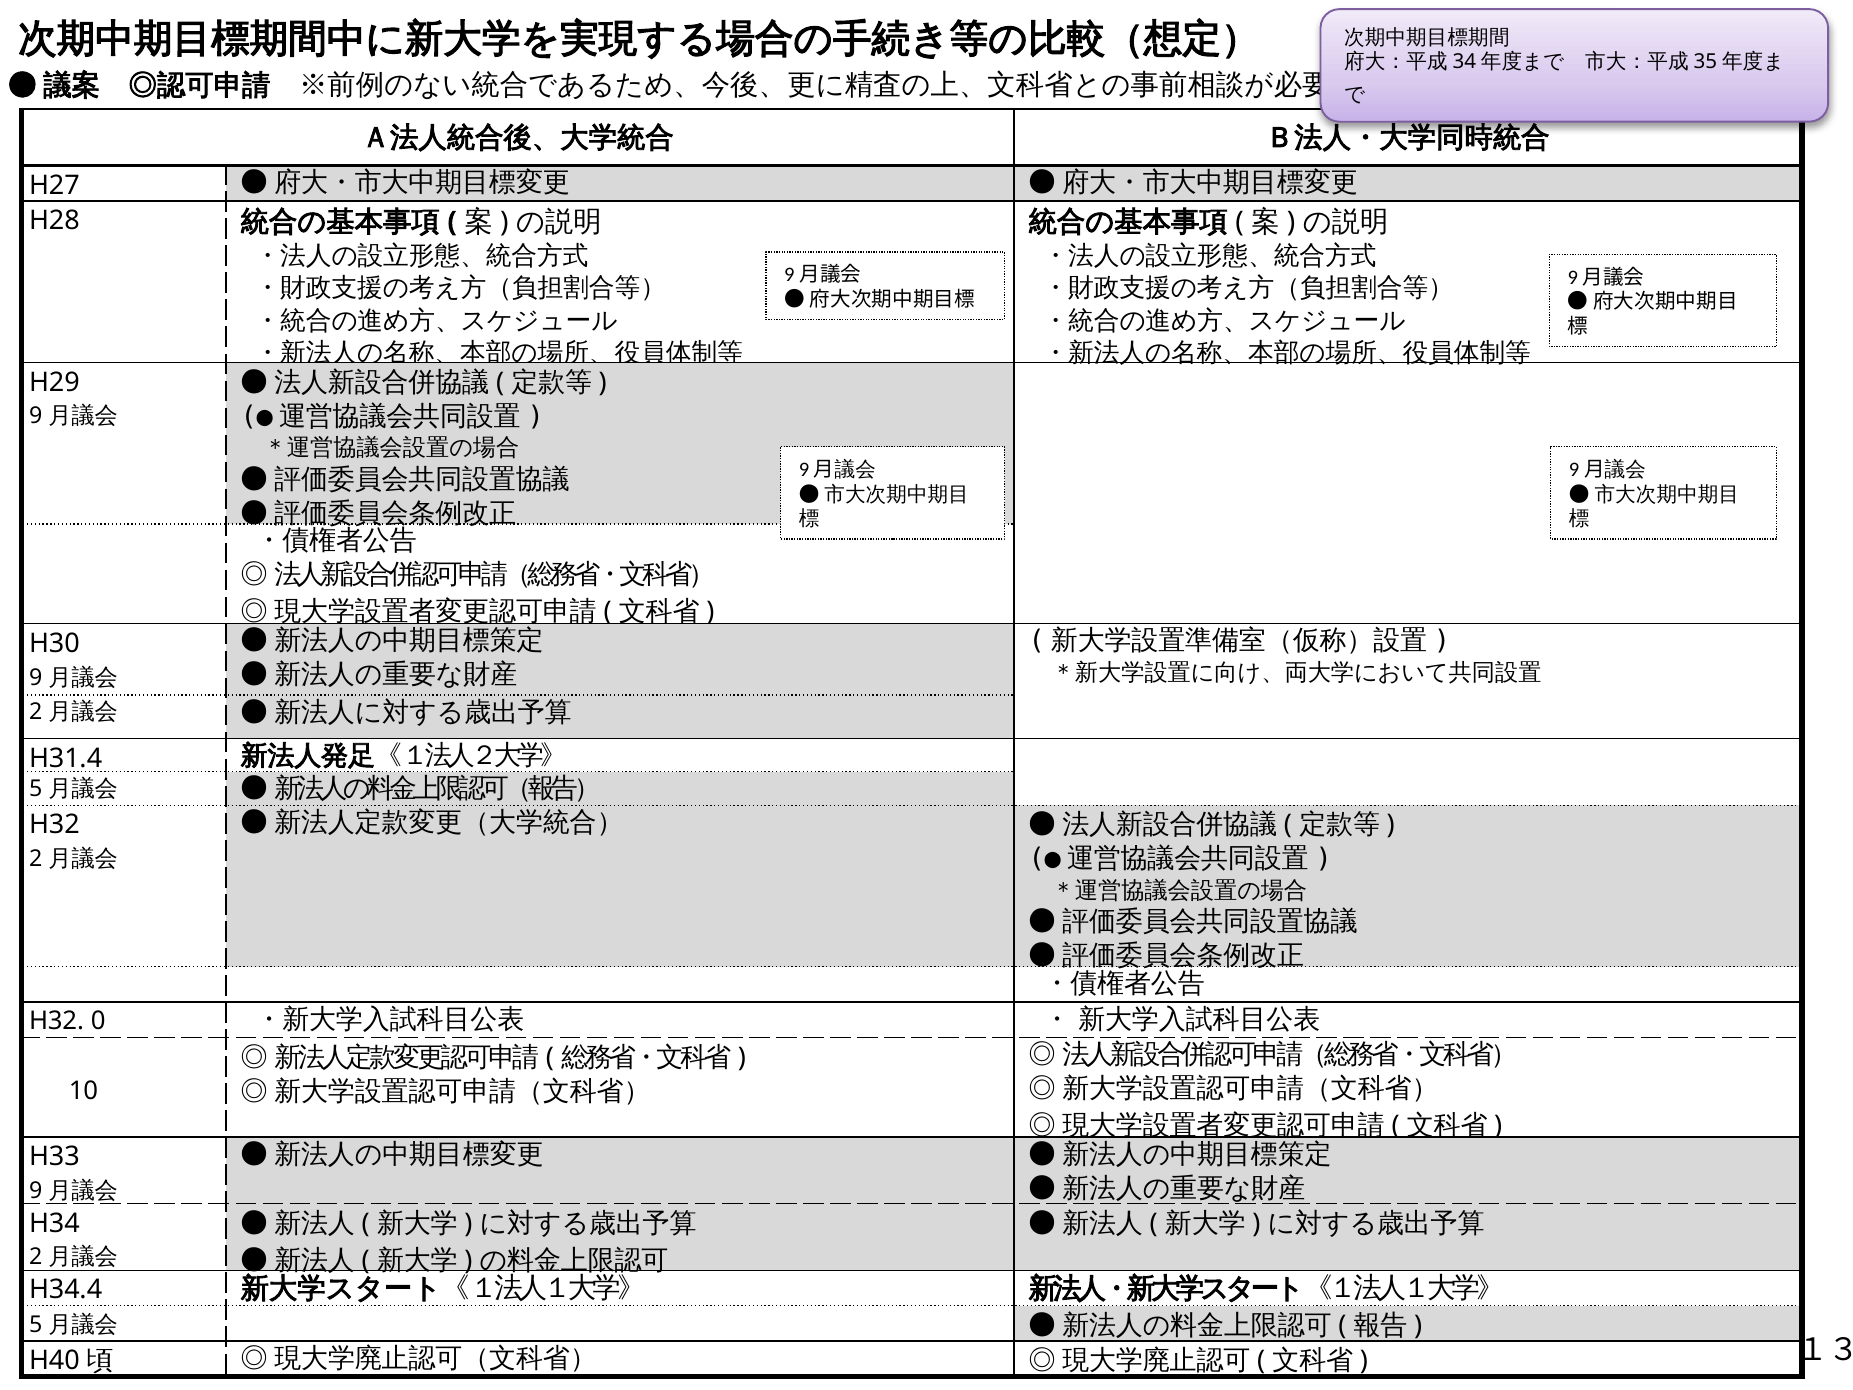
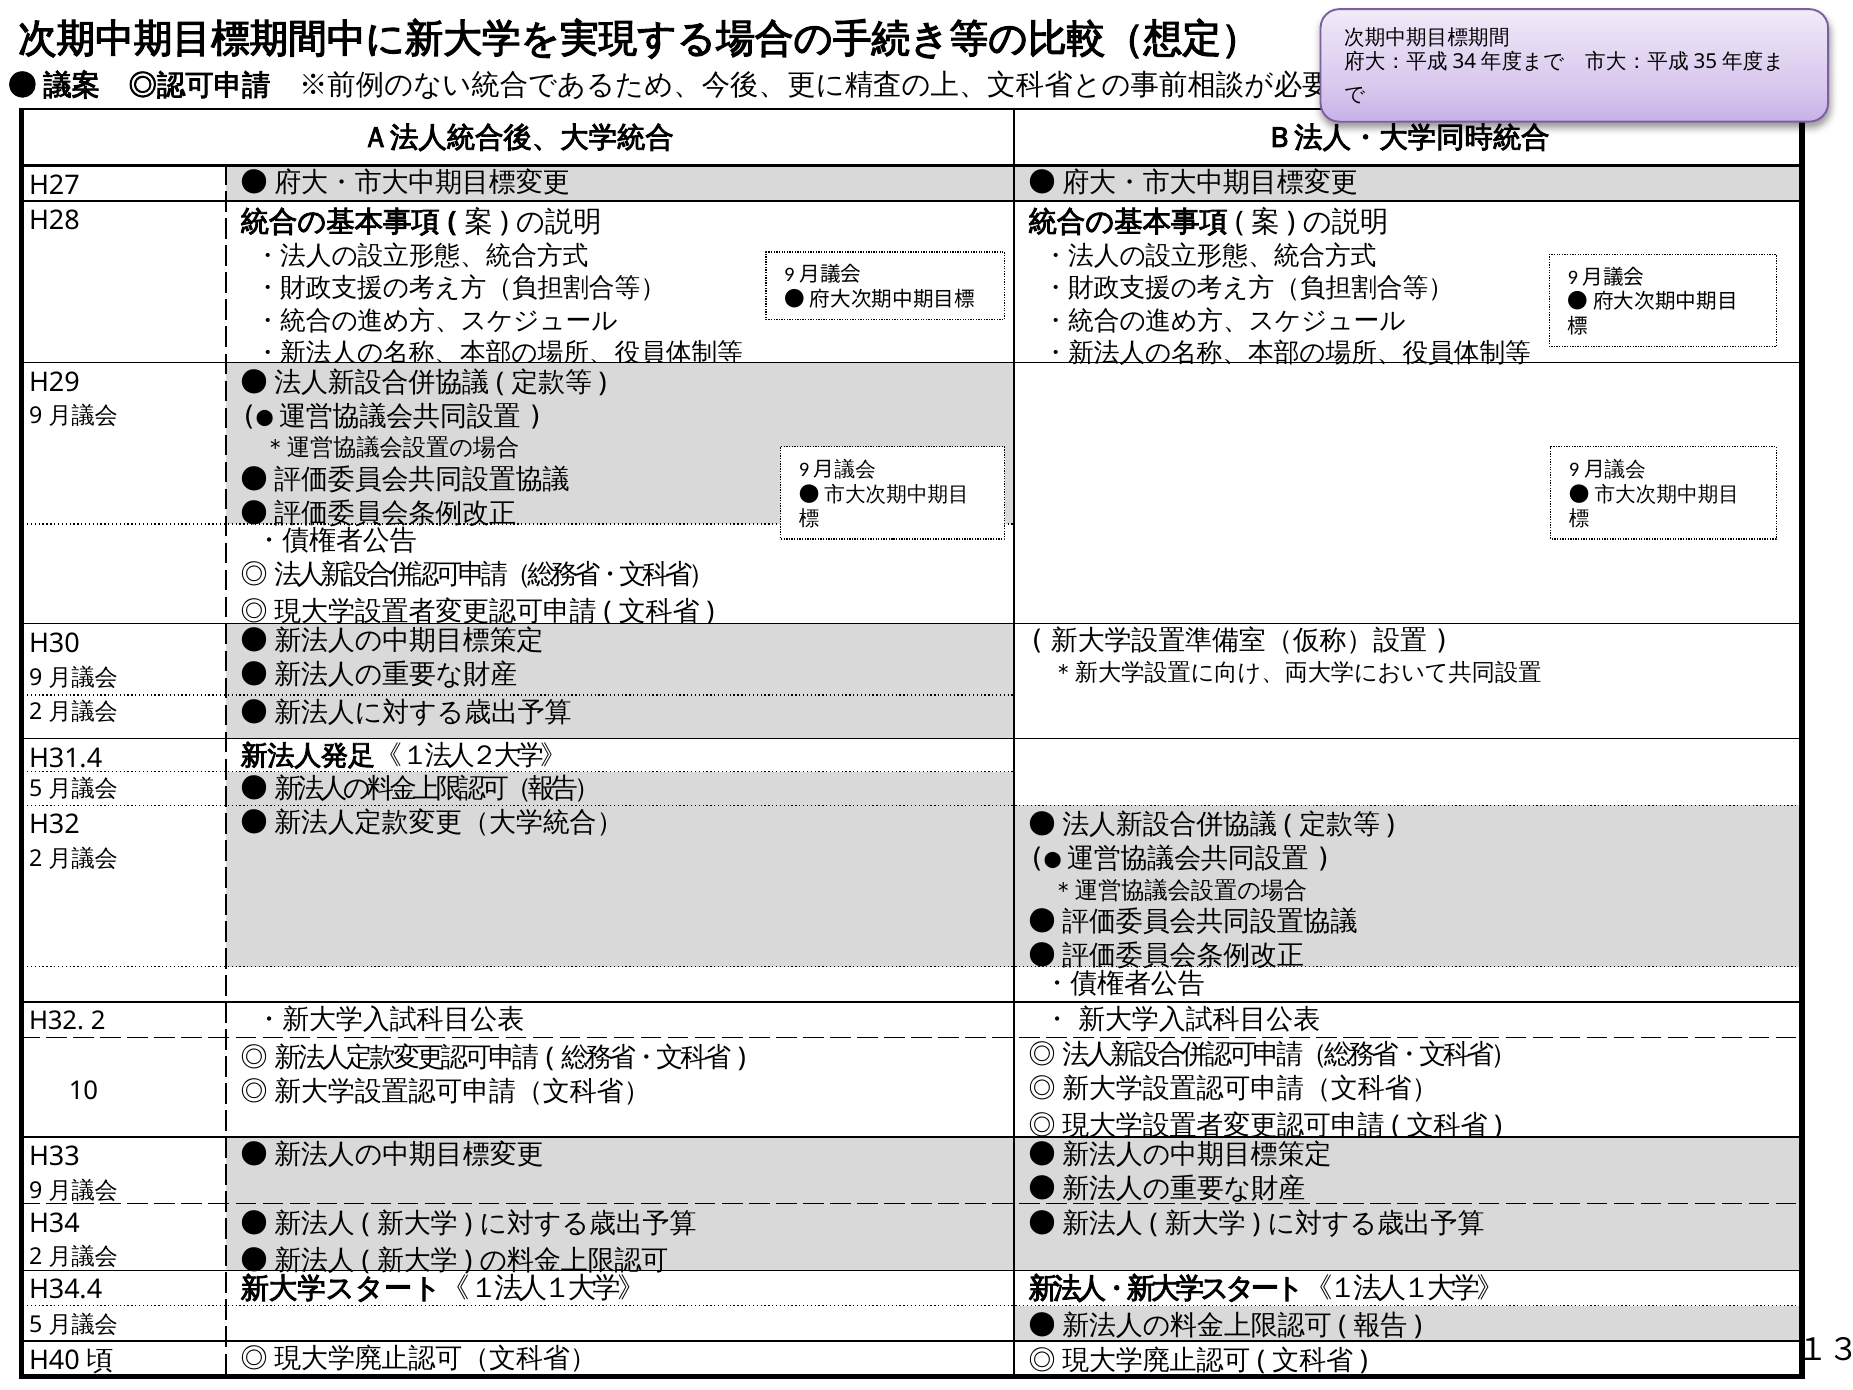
0: 0 -> 2 (98, 1021)
